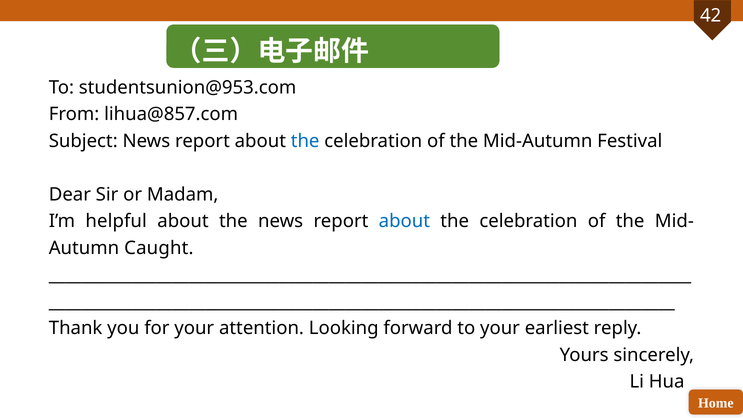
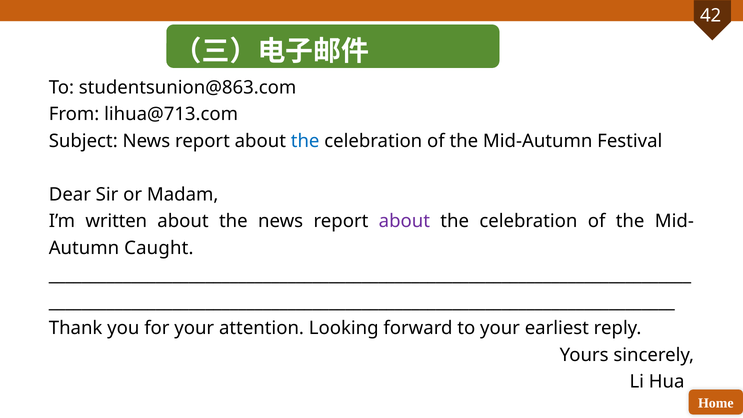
studentsunion@953.com: studentsunion@953.com -> studentsunion@863.com (188, 88)
lihua@857.com: lihua@857.com -> lihua@713.com (171, 114)
helpful: helpful -> written (116, 221)
about colour: blue -> purple (404, 221)
